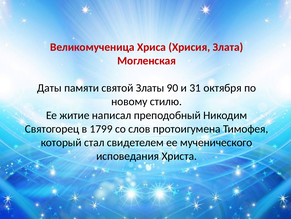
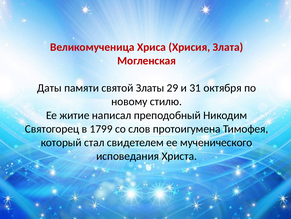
90: 90 -> 29 (173, 88)
